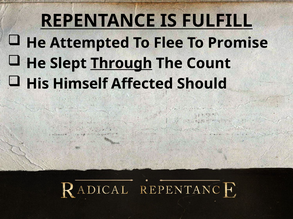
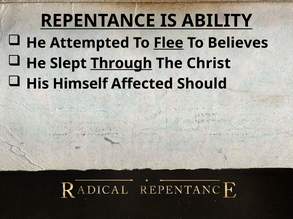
FULFILL: FULFILL -> ABILITY (217, 21)
Flee underline: none -> present (168, 43)
Promise: Promise -> Believes (238, 43)
Count: Count -> Christ (209, 64)
